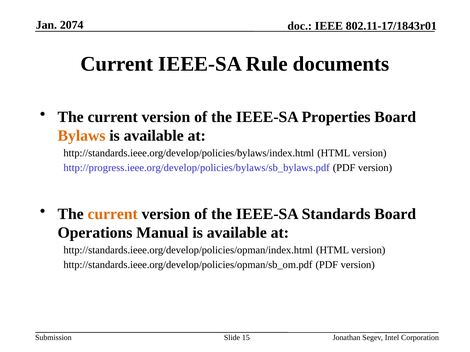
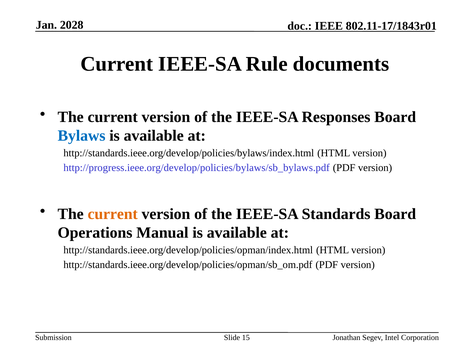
2074: 2074 -> 2028 (72, 25)
Properties: Properties -> Responses (336, 117)
Bylaws colour: orange -> blue (82, 136)
